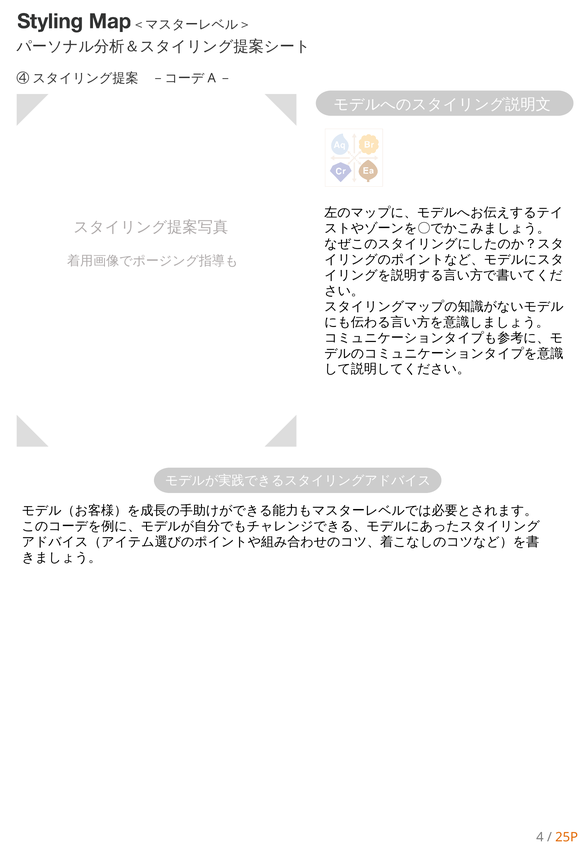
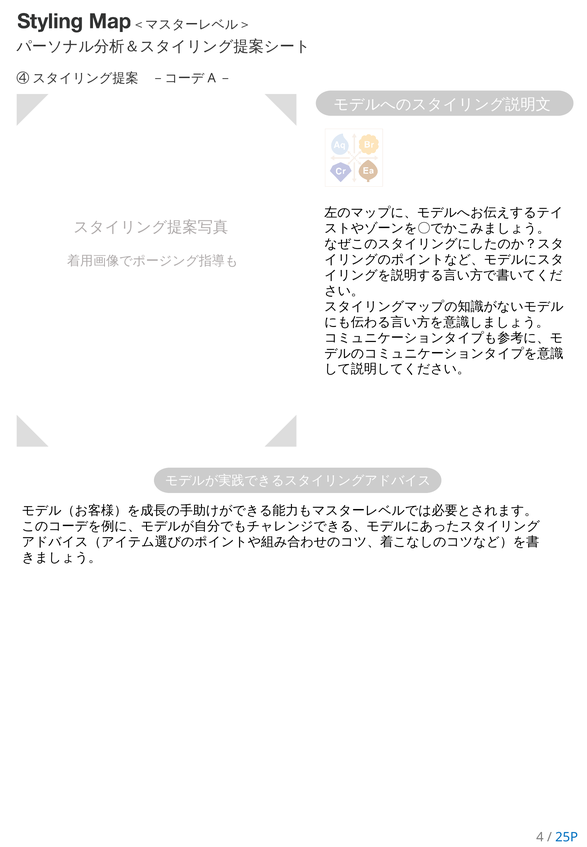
25P colour: orange -> blue (567, 838)
